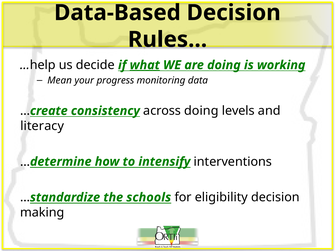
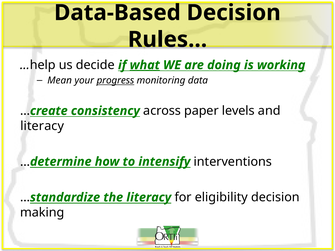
progress underline: none -> present (115, 81)
across doing: doing -> paper (201, 111)
the schools: schools -> literacy (149, 198)
